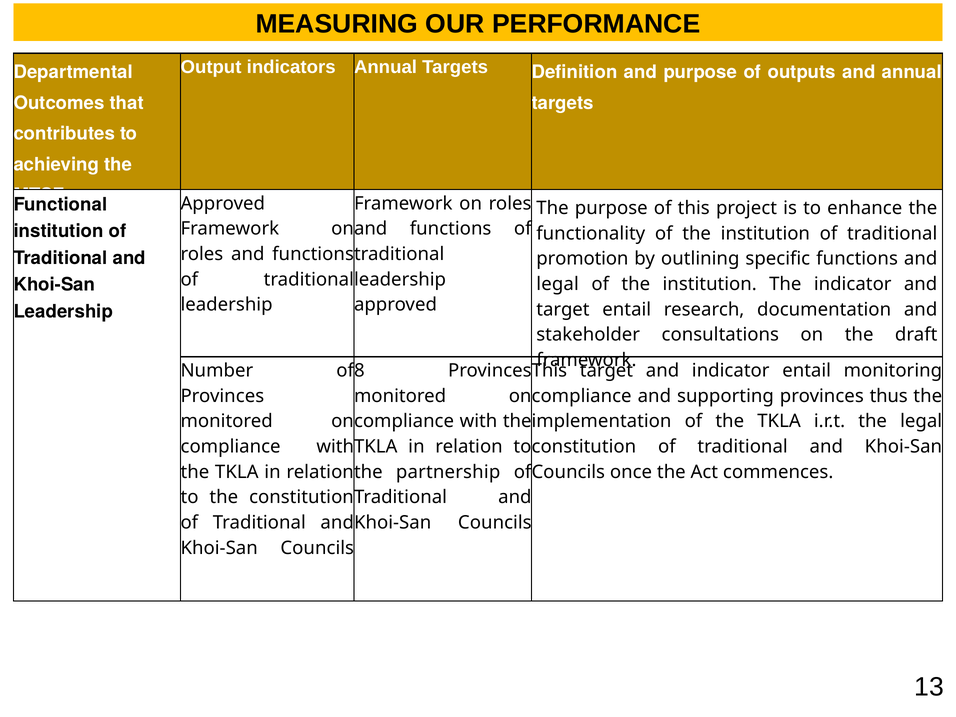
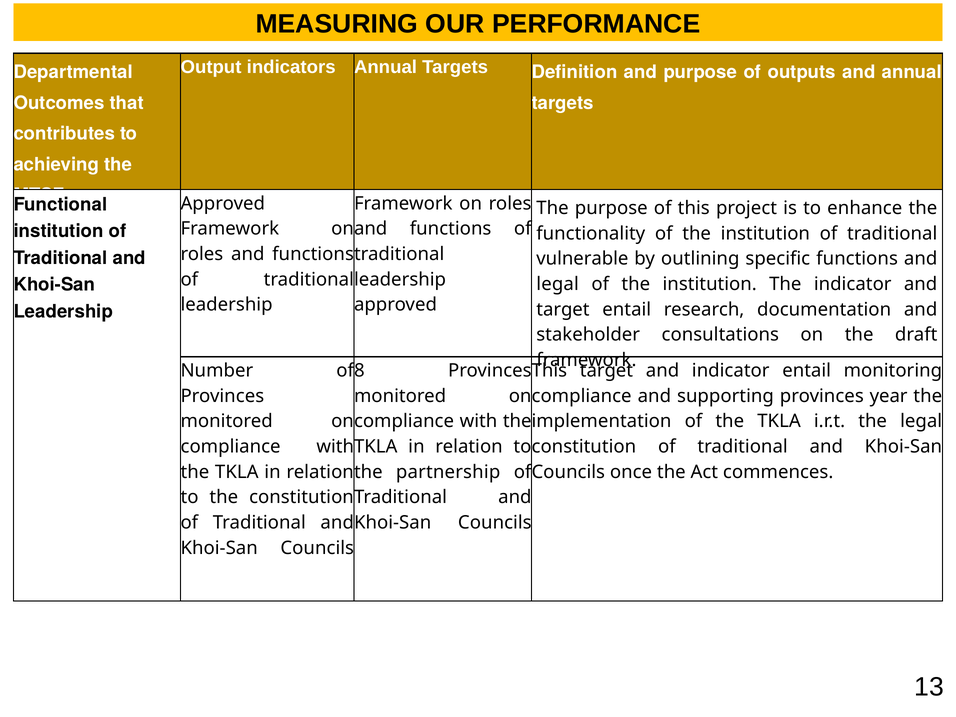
promotion: promotion -> vulnerable (582, 259)
thus: thus -> year (889, 396)
